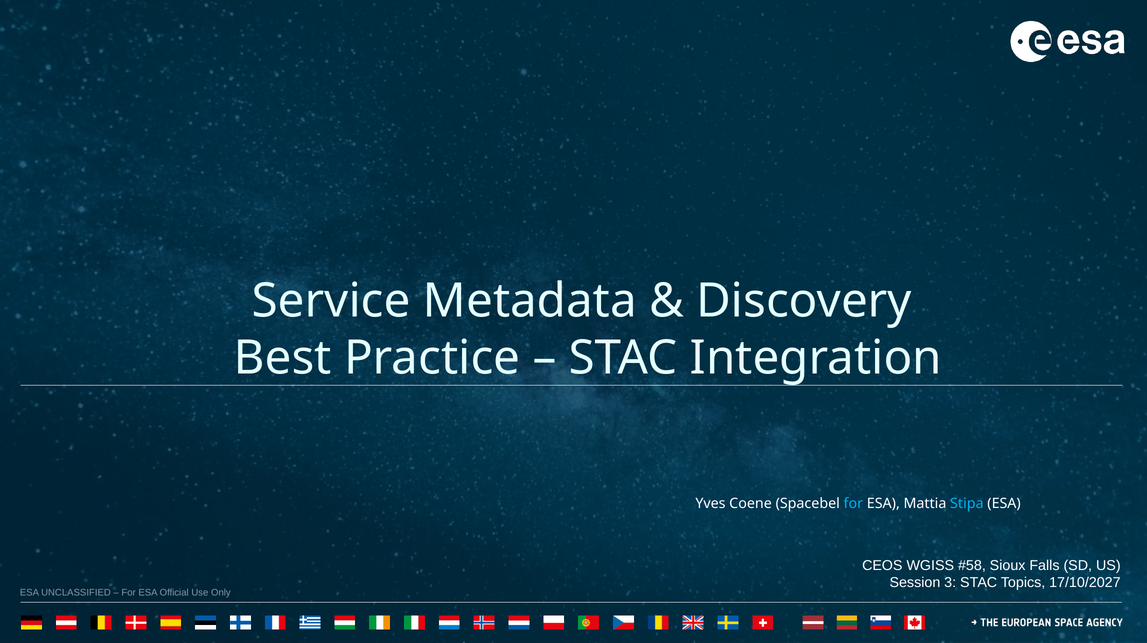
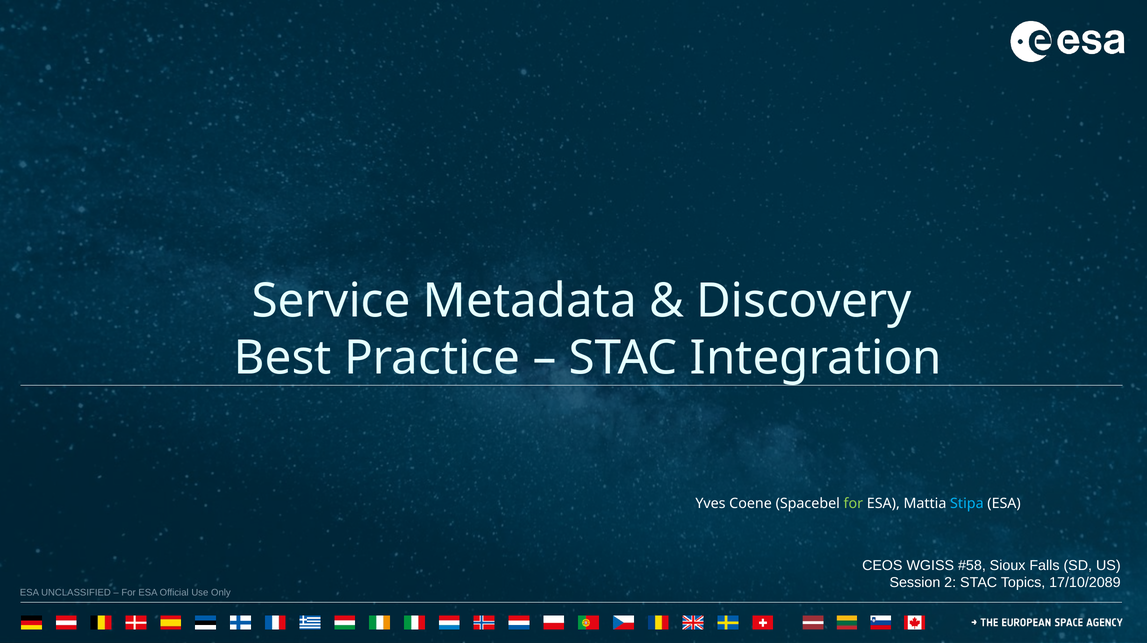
for colour: light blue -> light green (853, 504)
3: 3 -> 2 (950, 583)
17/10/2027: 17/10/2027 -> 17/10/2089 (1085, 583)
